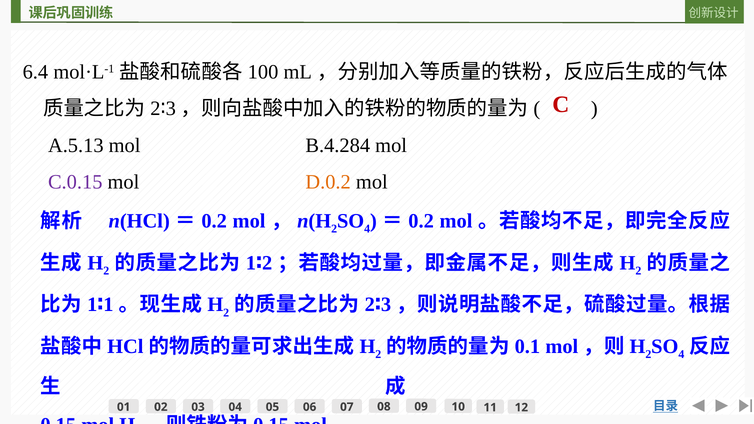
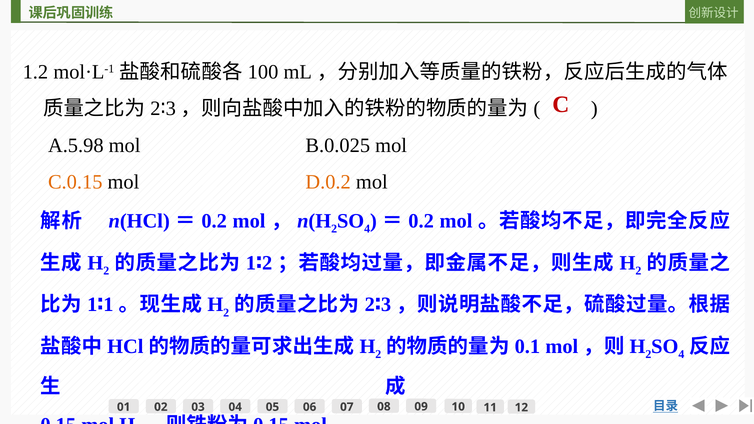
6.4: 6.4 -> 1.2 (35, 72)
A.5.13: A.5.13 -> A.5.98 (76, 145)
B.4.284: B.4.284 -> B.0.025 (338, 145)
C.0.15 colour: purple -> orange (75, 182)
